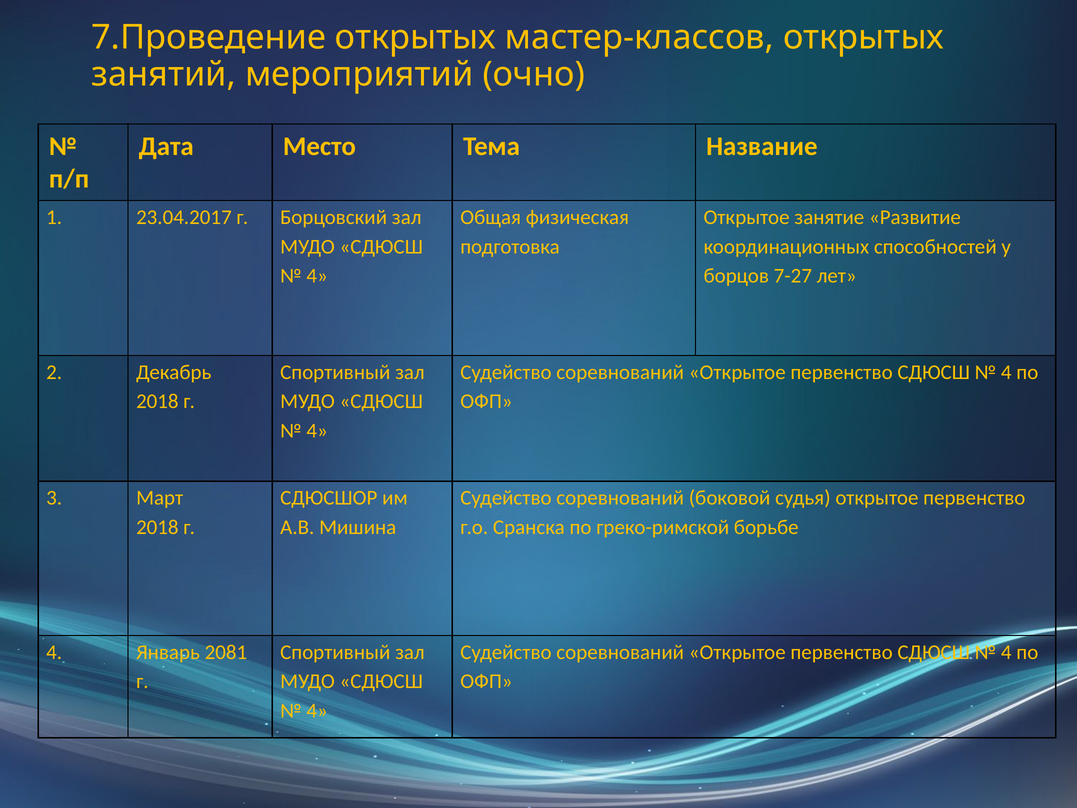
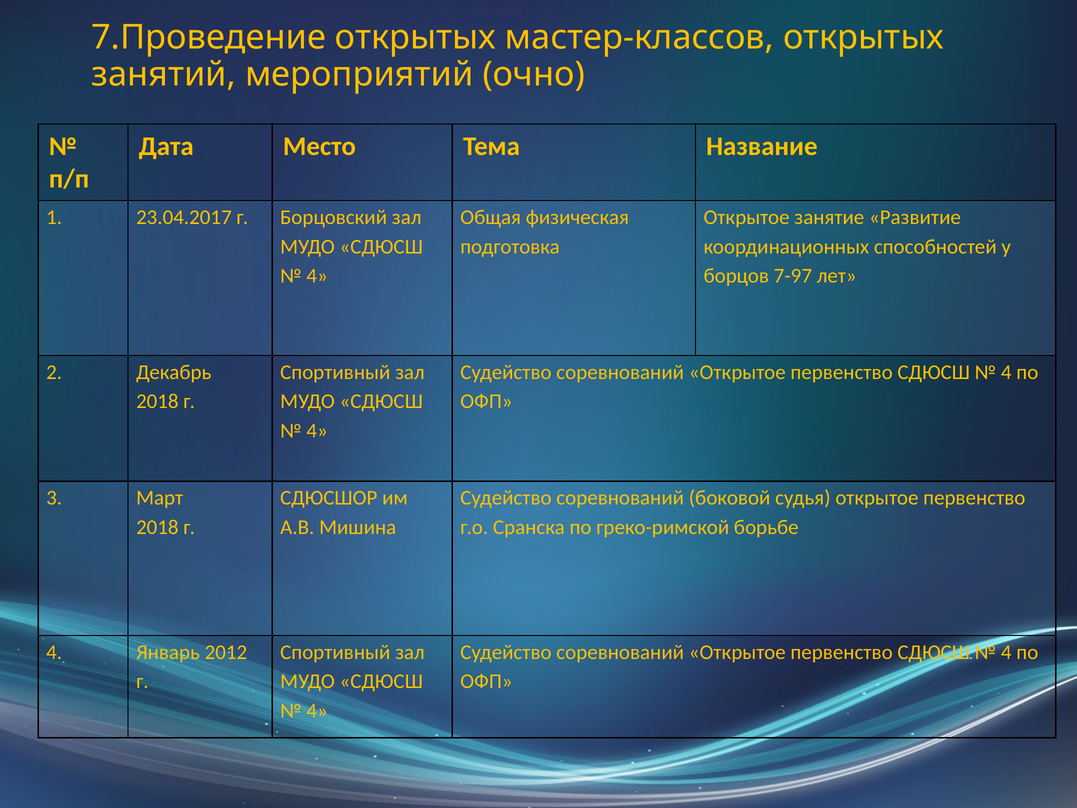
7-27: 7-27 -> 7-97 (793, 276)
2081: 2081 -> 2012 (226, 652)
